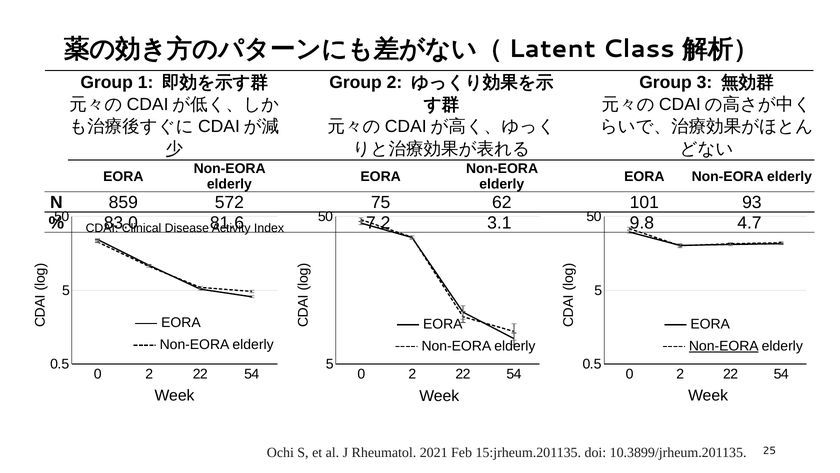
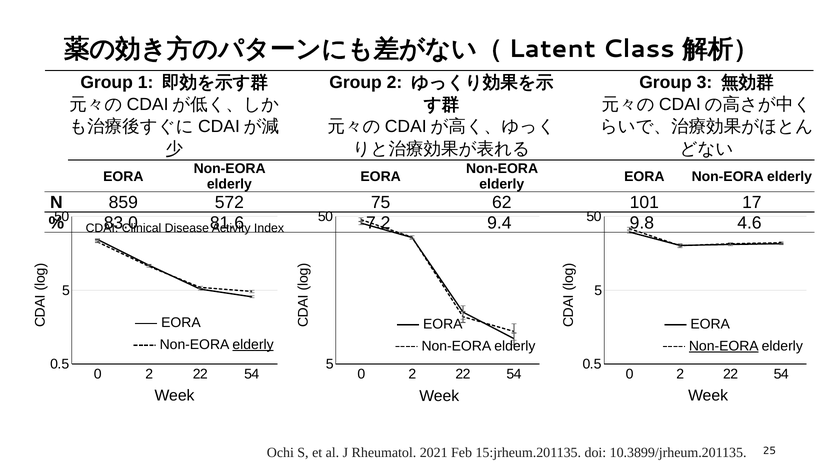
93: 93 -> 17 (752, 202)
3.1: 3.1 -> 9.4 (499, 222)
4.7: 4.7 -> 4.6 (749, 222)
elderly underline: none -> present (253, 344)
